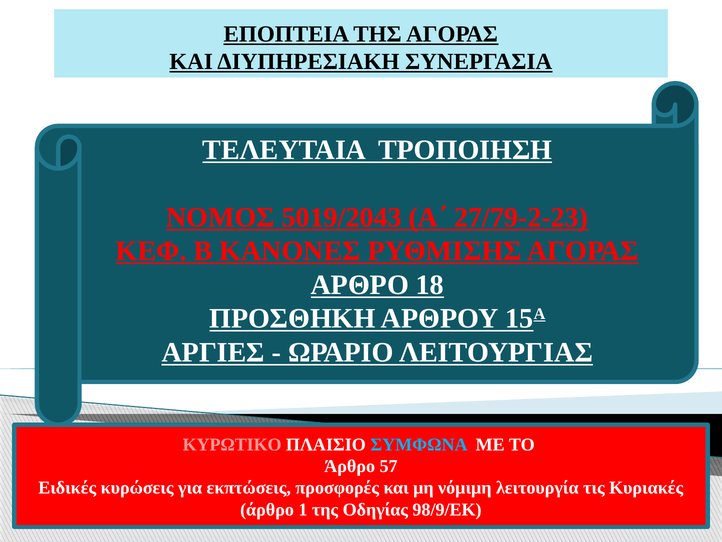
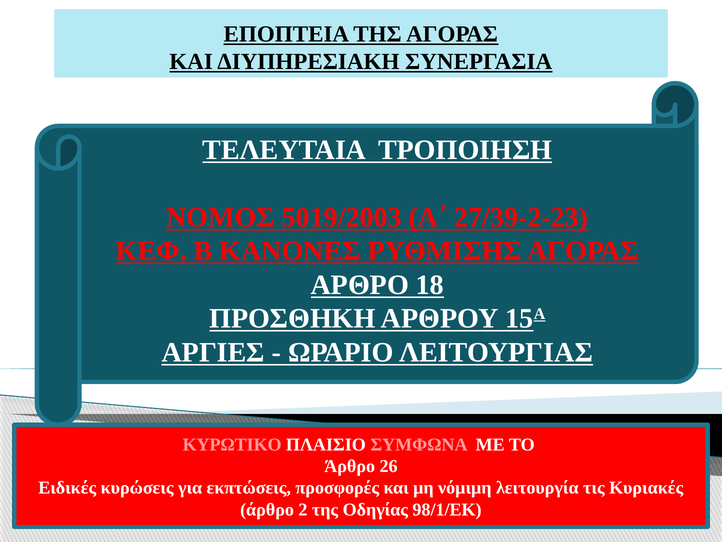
5019/2043: 5019/2043 -> 5019/2003 (342, 217)
27/79-2-23: 27/79-2-23 -> 27/39-2-23 (521, 217)
ΣΥΜΦΩΝΑ colour: light blue -> pink (419, 444)
57: 57 -> 26 (389, 466)
1: 1 -> 2 (303, 509)
98/9/ΕΚ: 98/9/ΕΚ -> 98/1/ΕΚ (447, 509)
